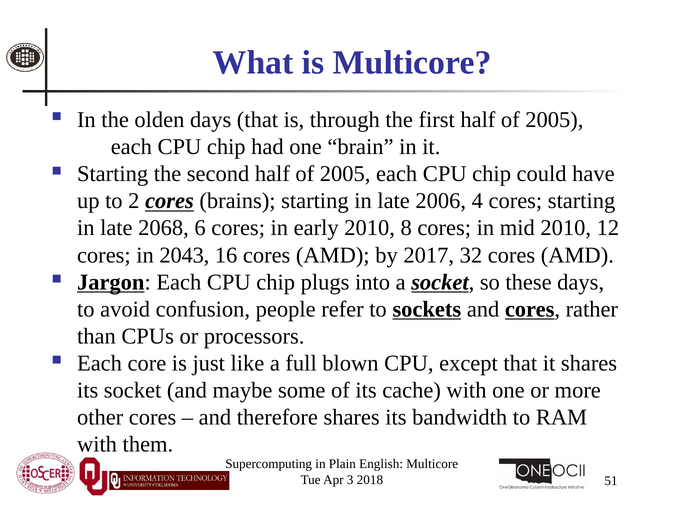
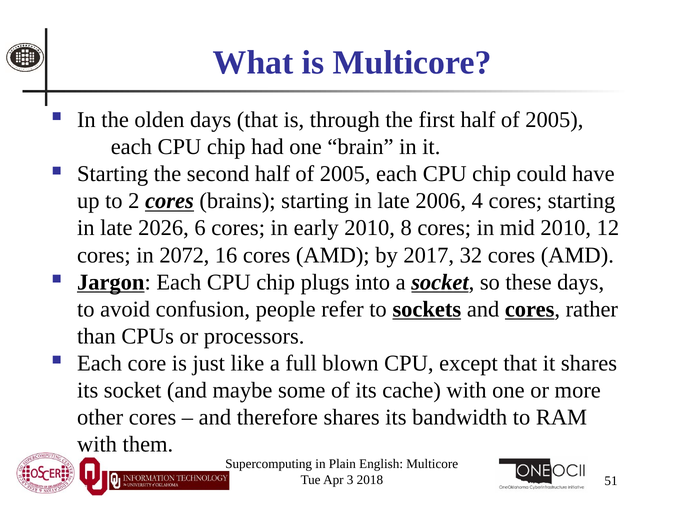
2068: 2068 -> 2026 (164, 228)
2043: 2043 -> 2072 (184, 255)
